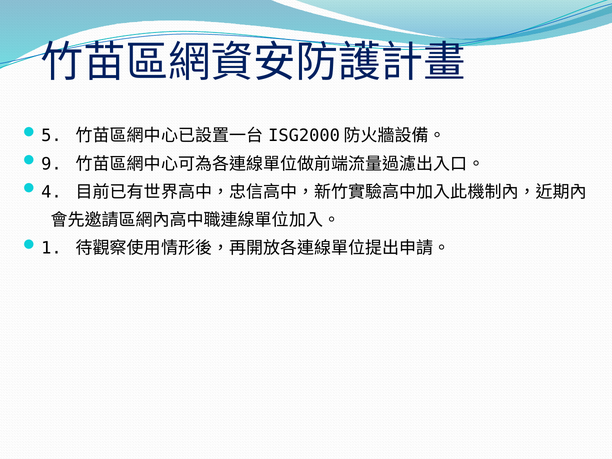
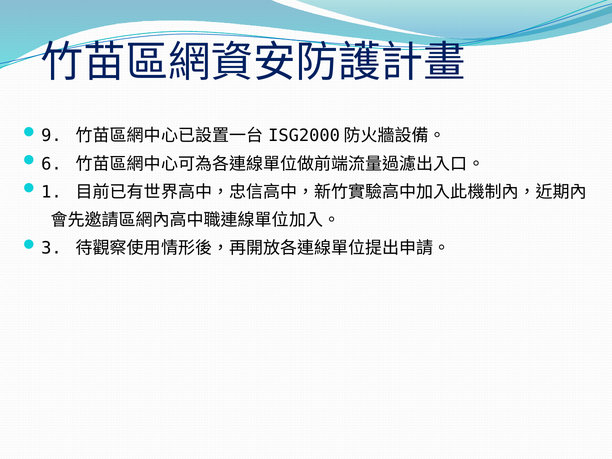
5: 5 -> 9 (51, 136)
9: 9 -> 6 (51, 164)
4: 4 -> 1 (51, 192)
1: 1 -> 3 (51, 248)
